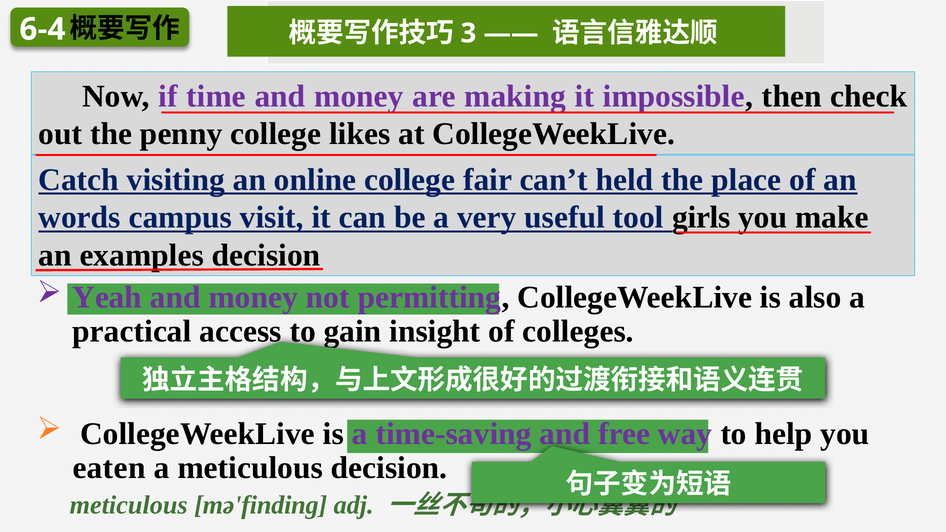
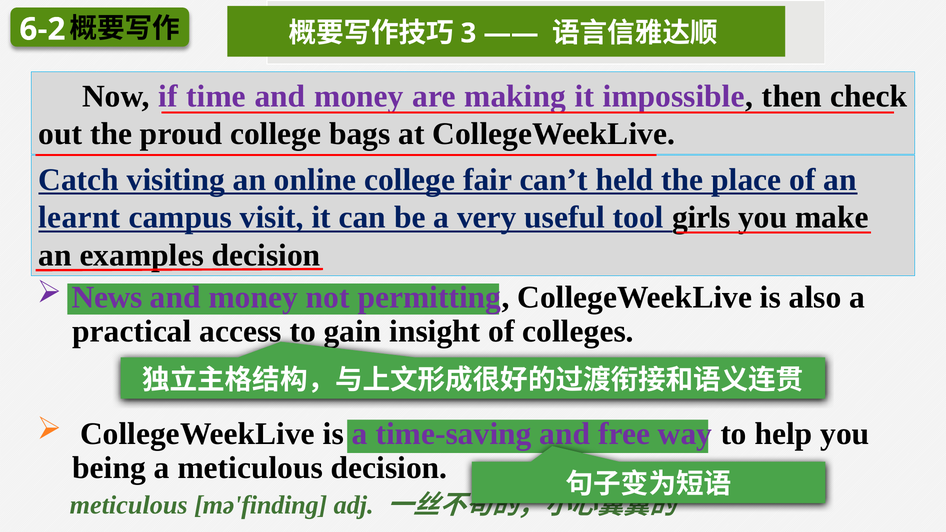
6-4: 6-4 -> 6-2 (42, 29)
penny: penny -> proud (181, 134)
likes: likes -> bags (360, 134)
words: words -> learnt (79, 218)
Yeah: Yeah -> News (107, 297)
eaten: eaten -> being (109, 468)
